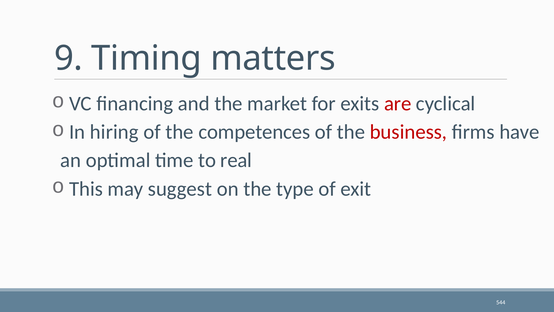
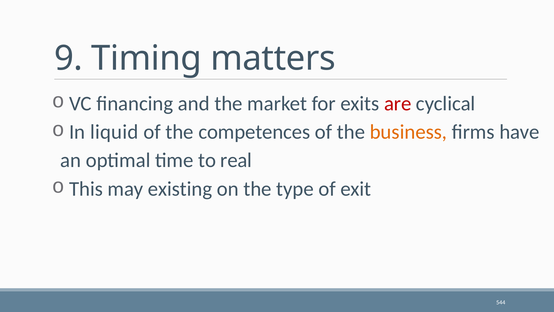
hiring: hiring -> liquid (114, 132)
business colour: red -> orange (408, 132)
suggest: suggest -> existing (180, 189)
